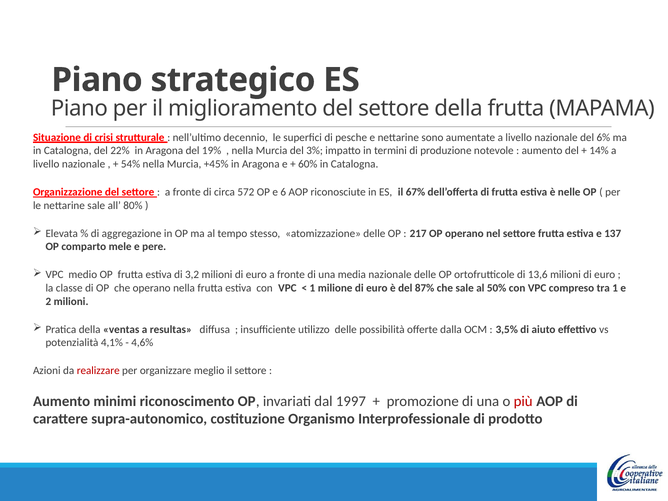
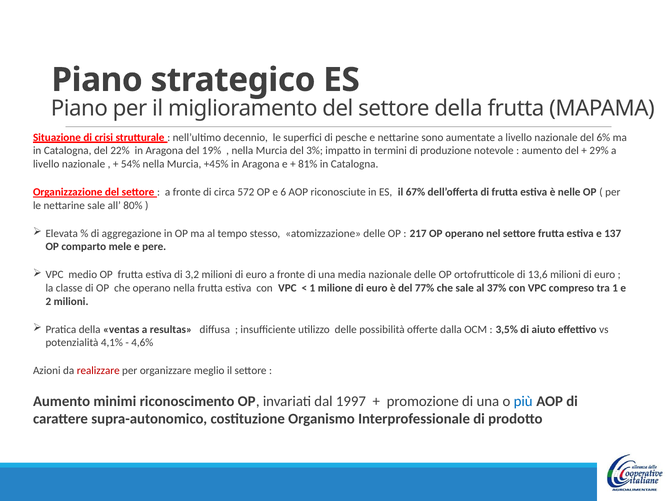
14%: 14% -> 29% (599, 151)
60%: 60% -> 81% (308, 164)
87%: 87% -> 77% (425, 288)
50%: 50% -> 37% (497, 288)
più colour: red -> blue (523, 401)
